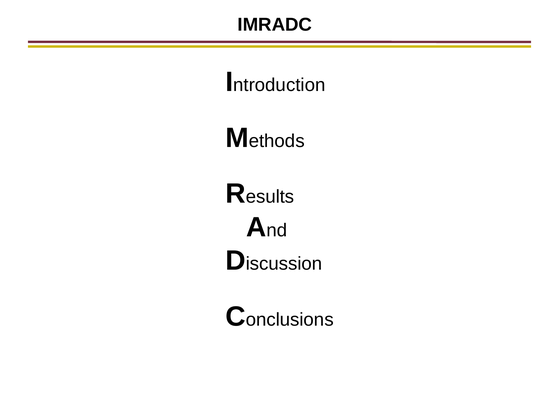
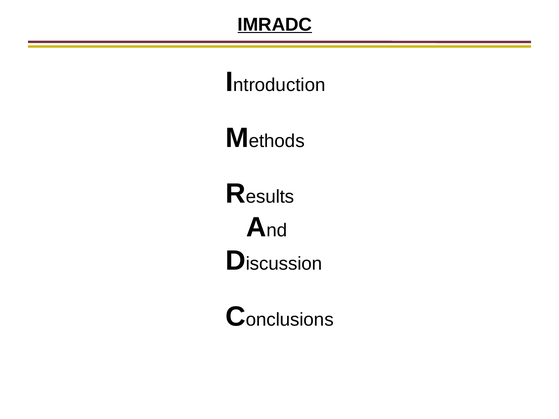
IMRADC underline: none -> present (275, 25)
